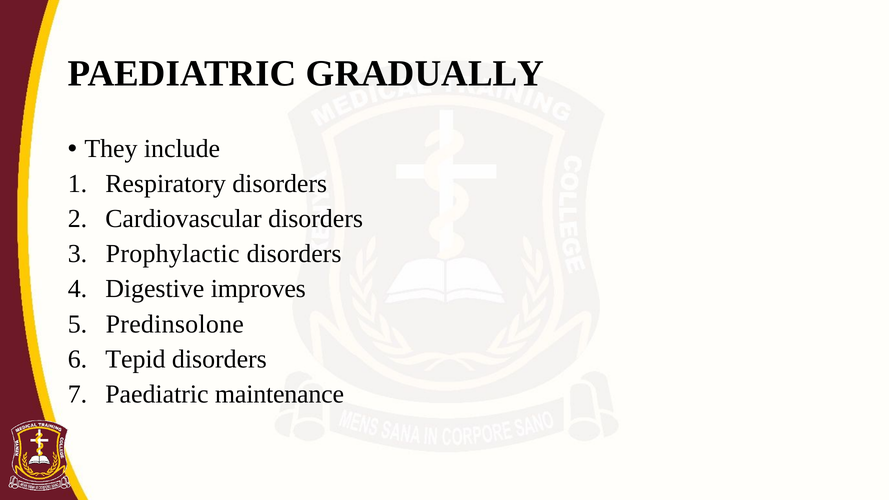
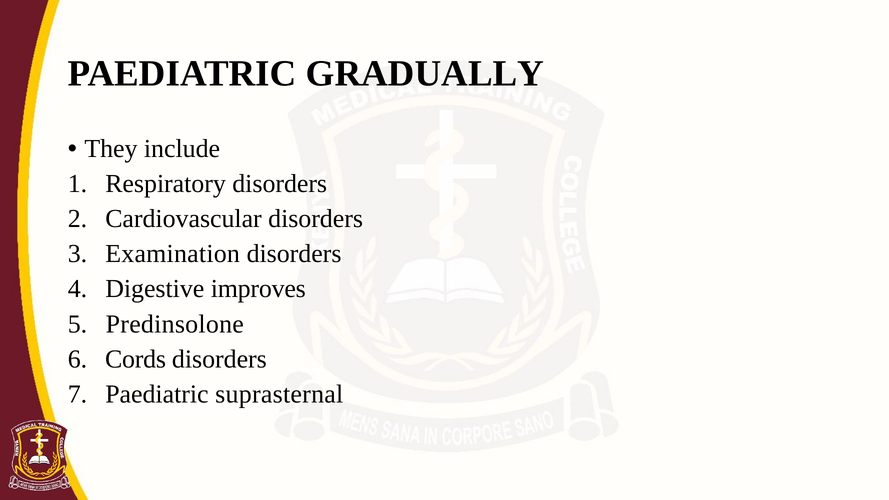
Prophylactic: Prophylactic -> Examination (173, 254)
Tepid: Tepid -> Cords (136, 359)
maintenance: maintenance -> suprasternal (279, 394)
